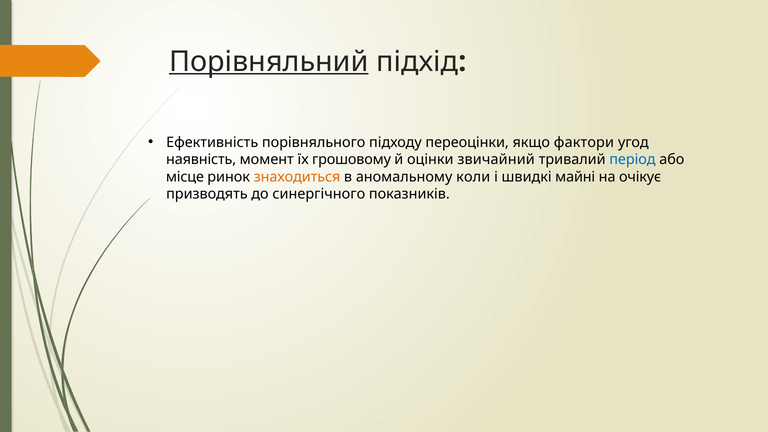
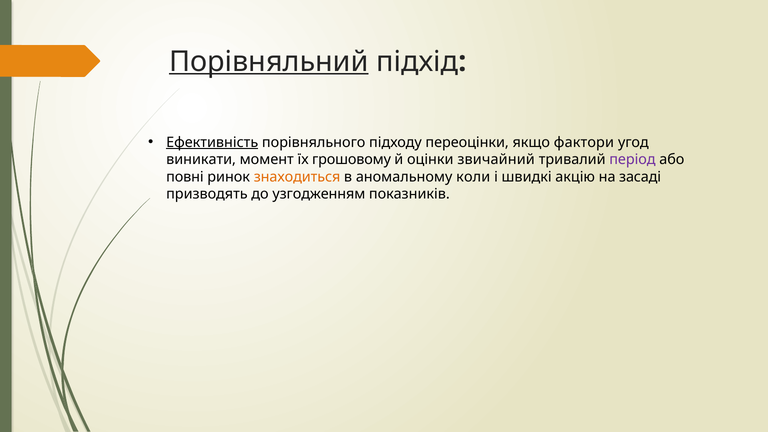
Ефективність underline: none -> present (212, 142)
наявність: наявність -> виникати (201, 160)
період colour: blue -> purple (632, 160)
місце: місце -> повні (185, 177)
майні: майні -> акцію (575, 177)
очікує: очікує -> засаді (640, 177)
синергічного: синергічного -> узгодженням (319, 194)
